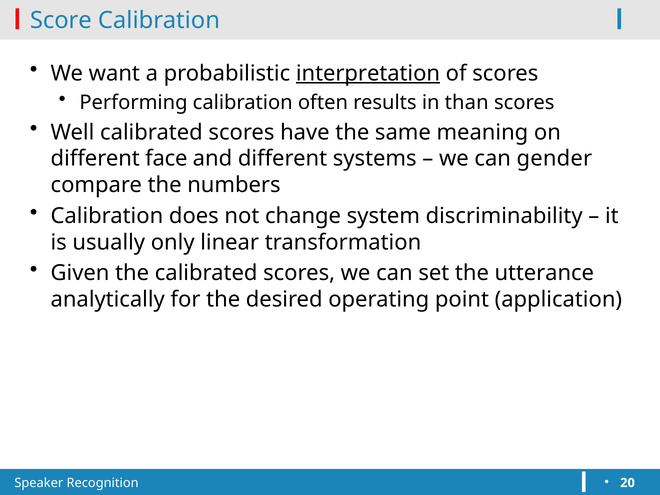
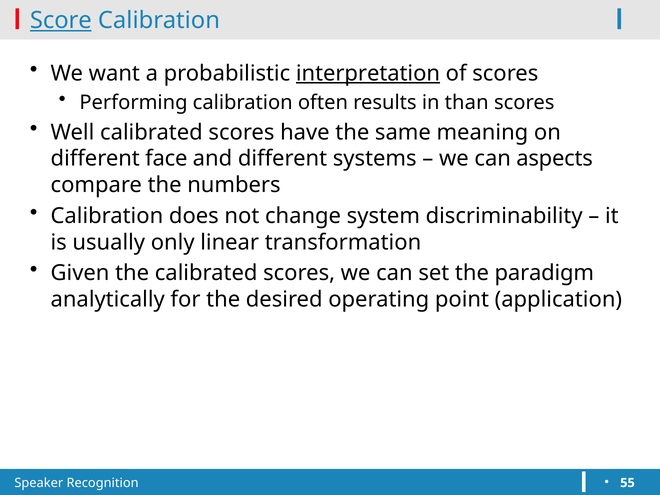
Score underline: none -> present (61, 20)
gender: gender -> aspects (555, 159)
utterance: utterance -> paradigm (544, 273)
20: 20 -> 55 (628, 483)
